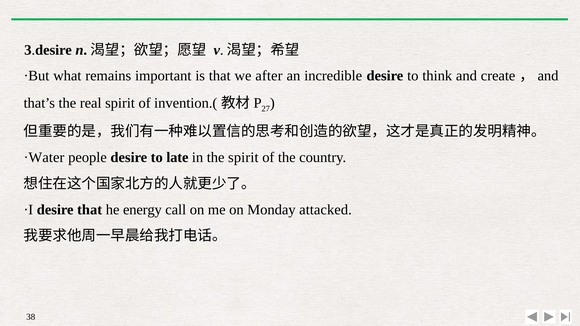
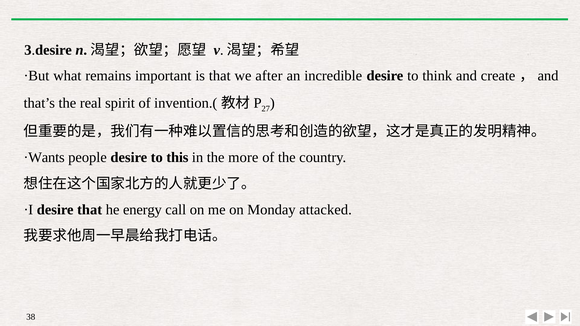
·Water: ·Water -> ·Wants (44, 158)
late: late -> this (177, 158)
the spirit: spirit -> more (243, 158)
